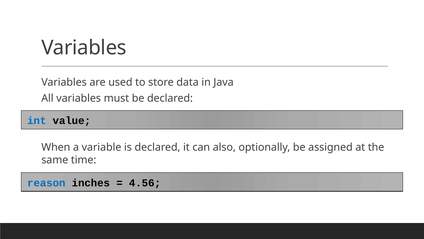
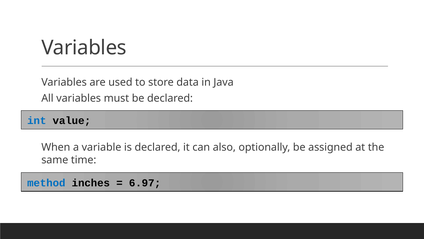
reason: reason -> method (46, 183)
4.56: 4.56 -> 6.97 (145, 183)
